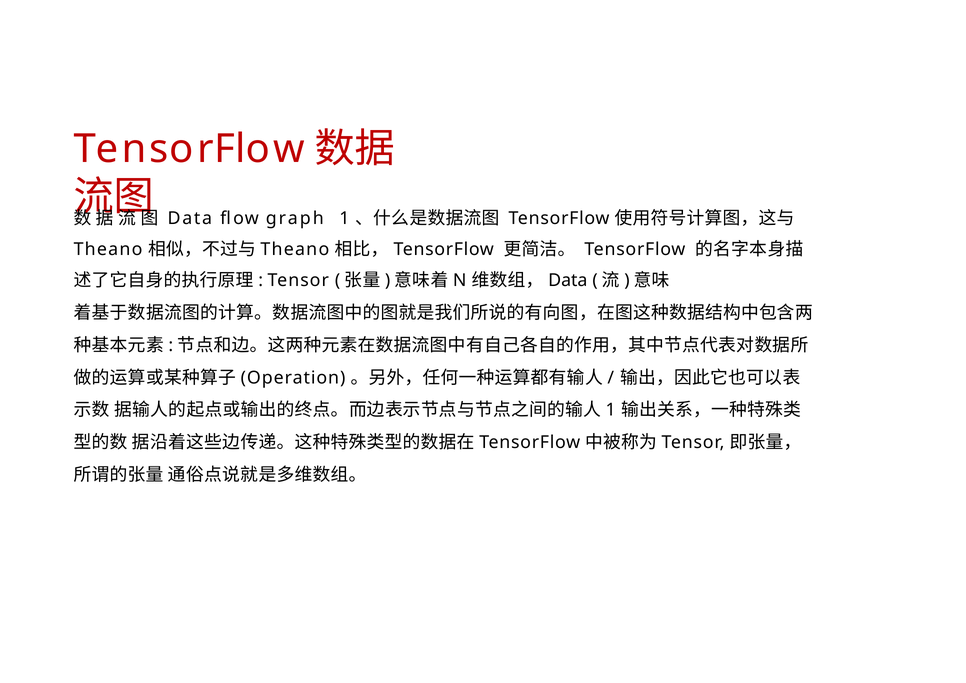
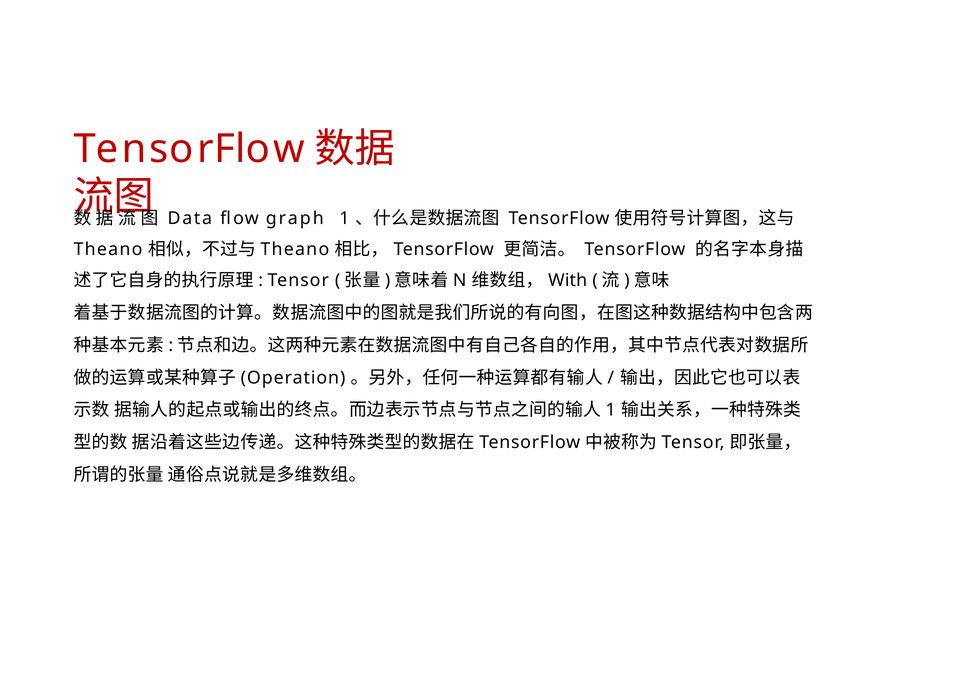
Data: Data -> With (568, 280)
